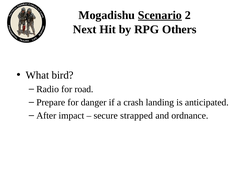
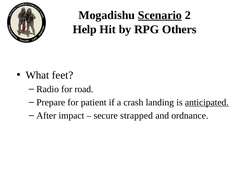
Next: Next -> Help (85, 29)
bird: bird -> feet (63, 75)
danger: danger -> patient (94, 102)
anticipated underline: none -> present (207, 102)
